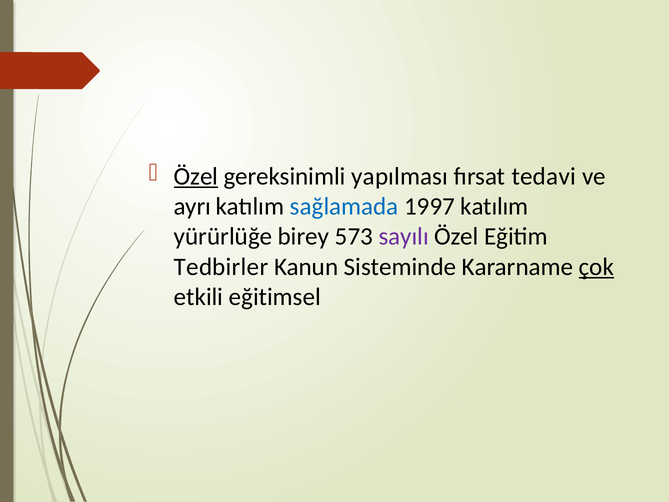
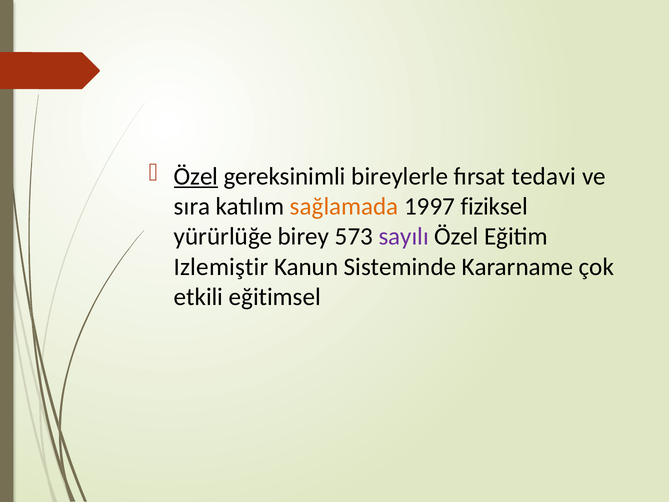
yapılması: yapılması -> bireylerle (400, 176)
ayrı: ayrı -> sıra (192, 206)
sağlamada colour: blue -> orange (344, 206)
1997 katılım: katılım -> fiziksel (494, 206)
Tedbirler: Tedbirler -> Izlemiştir (221, 267)
çok underline: present -> none (596, 267)
